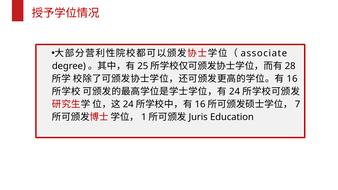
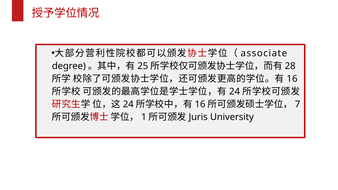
Education: Education -> University (232, 117)
